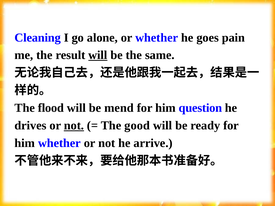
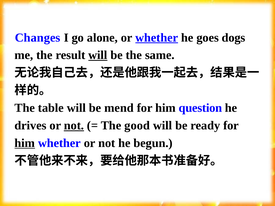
Cleaning: Cleaning -> Changes (38, 38)
whether underline: none -> present (157, 38)
pain: pain -> dogs (233, 38)
flood: flood -> table (51, 108)
him underline: none -> present (25, 143)
arrive: arrive -> begun (153, 143)
